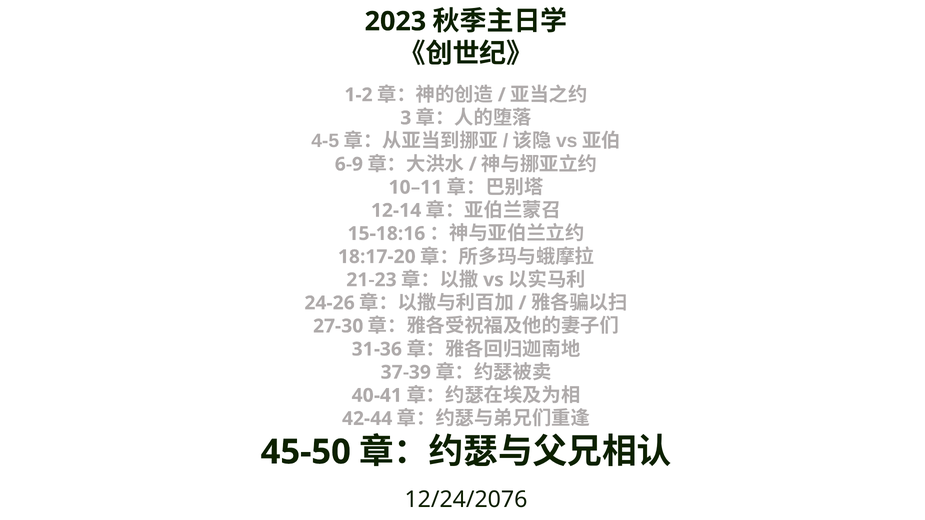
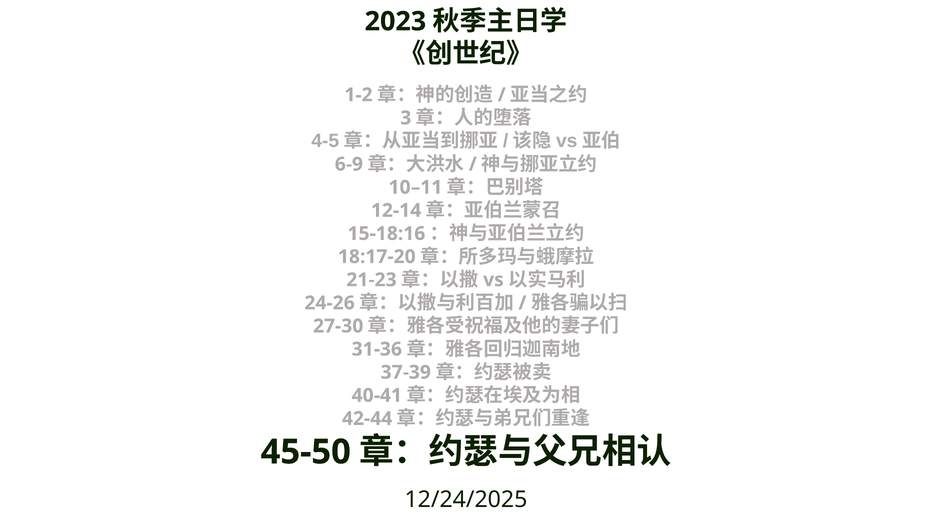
12/24/2076: 12/24/2076 -> 12/24/2025 (466, 500)
